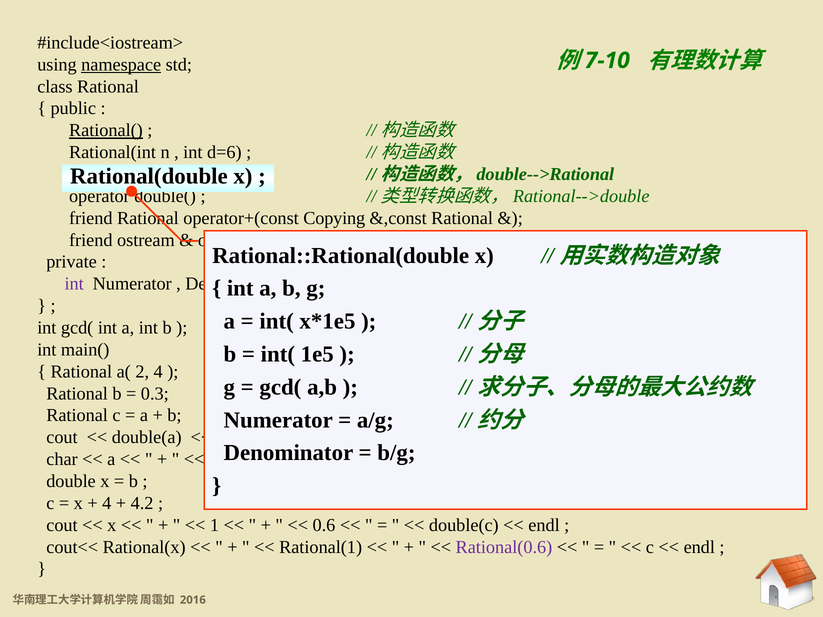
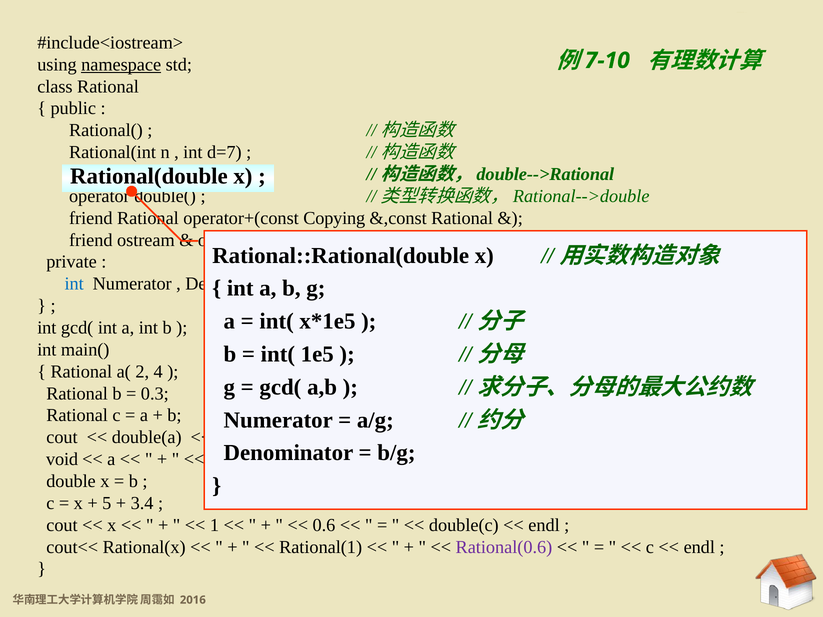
Rational( underline: present -> none (106, 130)
d=6: d=6 -> d=7 (224, 152)
int colour: purple -> blue (74, 284)
char: char -> void (62, 459)
4: 4 -> 5 (107, 503)
4.2: 4.2 -> 3.4 (142, 503)
